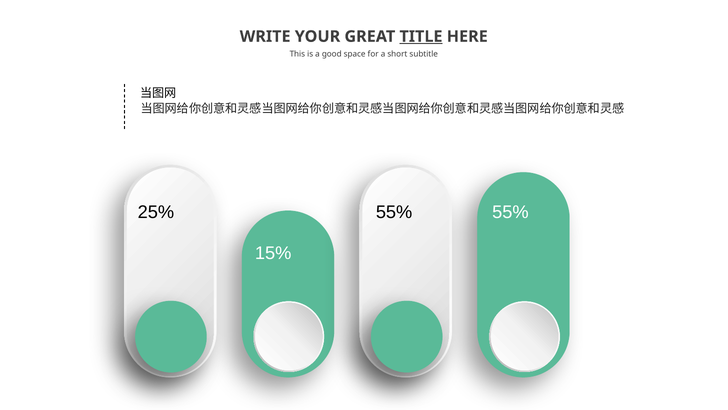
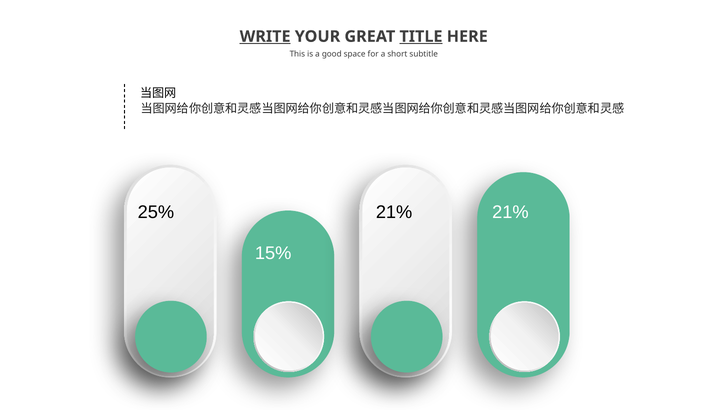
WRITE underline: none -> present (265, 36)
55%: 55% -> 21% (394, 212)
55%: 55% -> 21% (510, 212)
